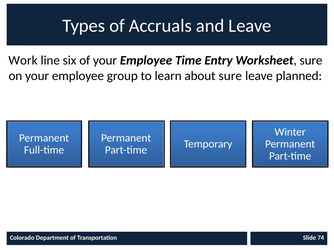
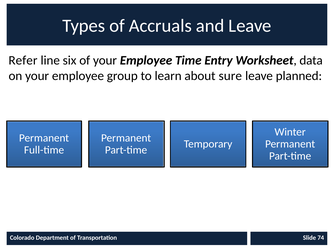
Work: Work -> Refer (23, 60)
Worksheet sure: sure -> data (311, 60)
